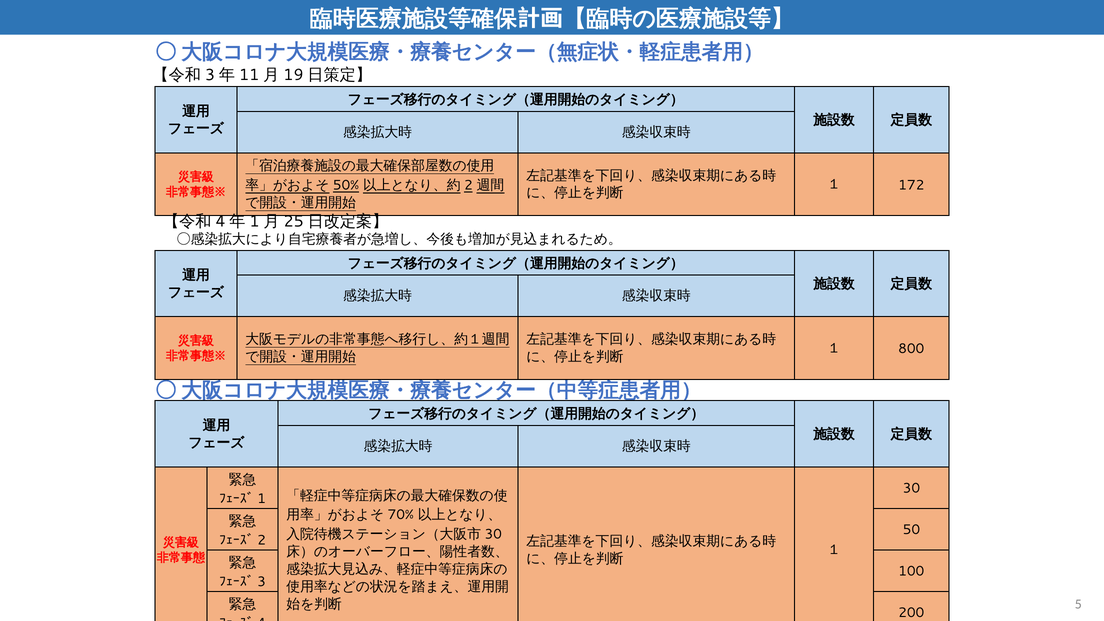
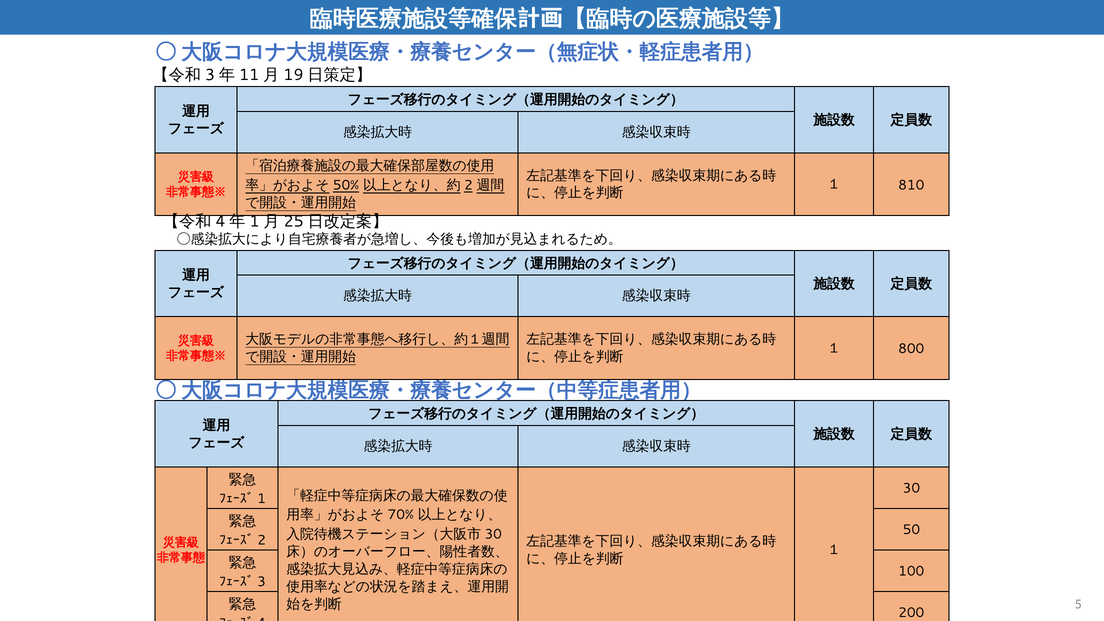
172: 172 -> 810 (911, 185)
